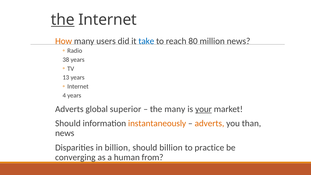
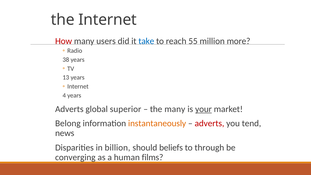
the underline: present -> none (63, 20)
How colour: orange -> red (64, 41)
80: 80 -> 55 (193, 41)
million news: news -> more (239, 41)
Should: Should -> Belong (68, 123)
adverts colour: orange -> red (209, 123)
than: than -> tend (252, 123)
should billion: billion -> beliefs (171, 147)
practice: practice -> through (209, 147)
from: from -> films (153, 157)
